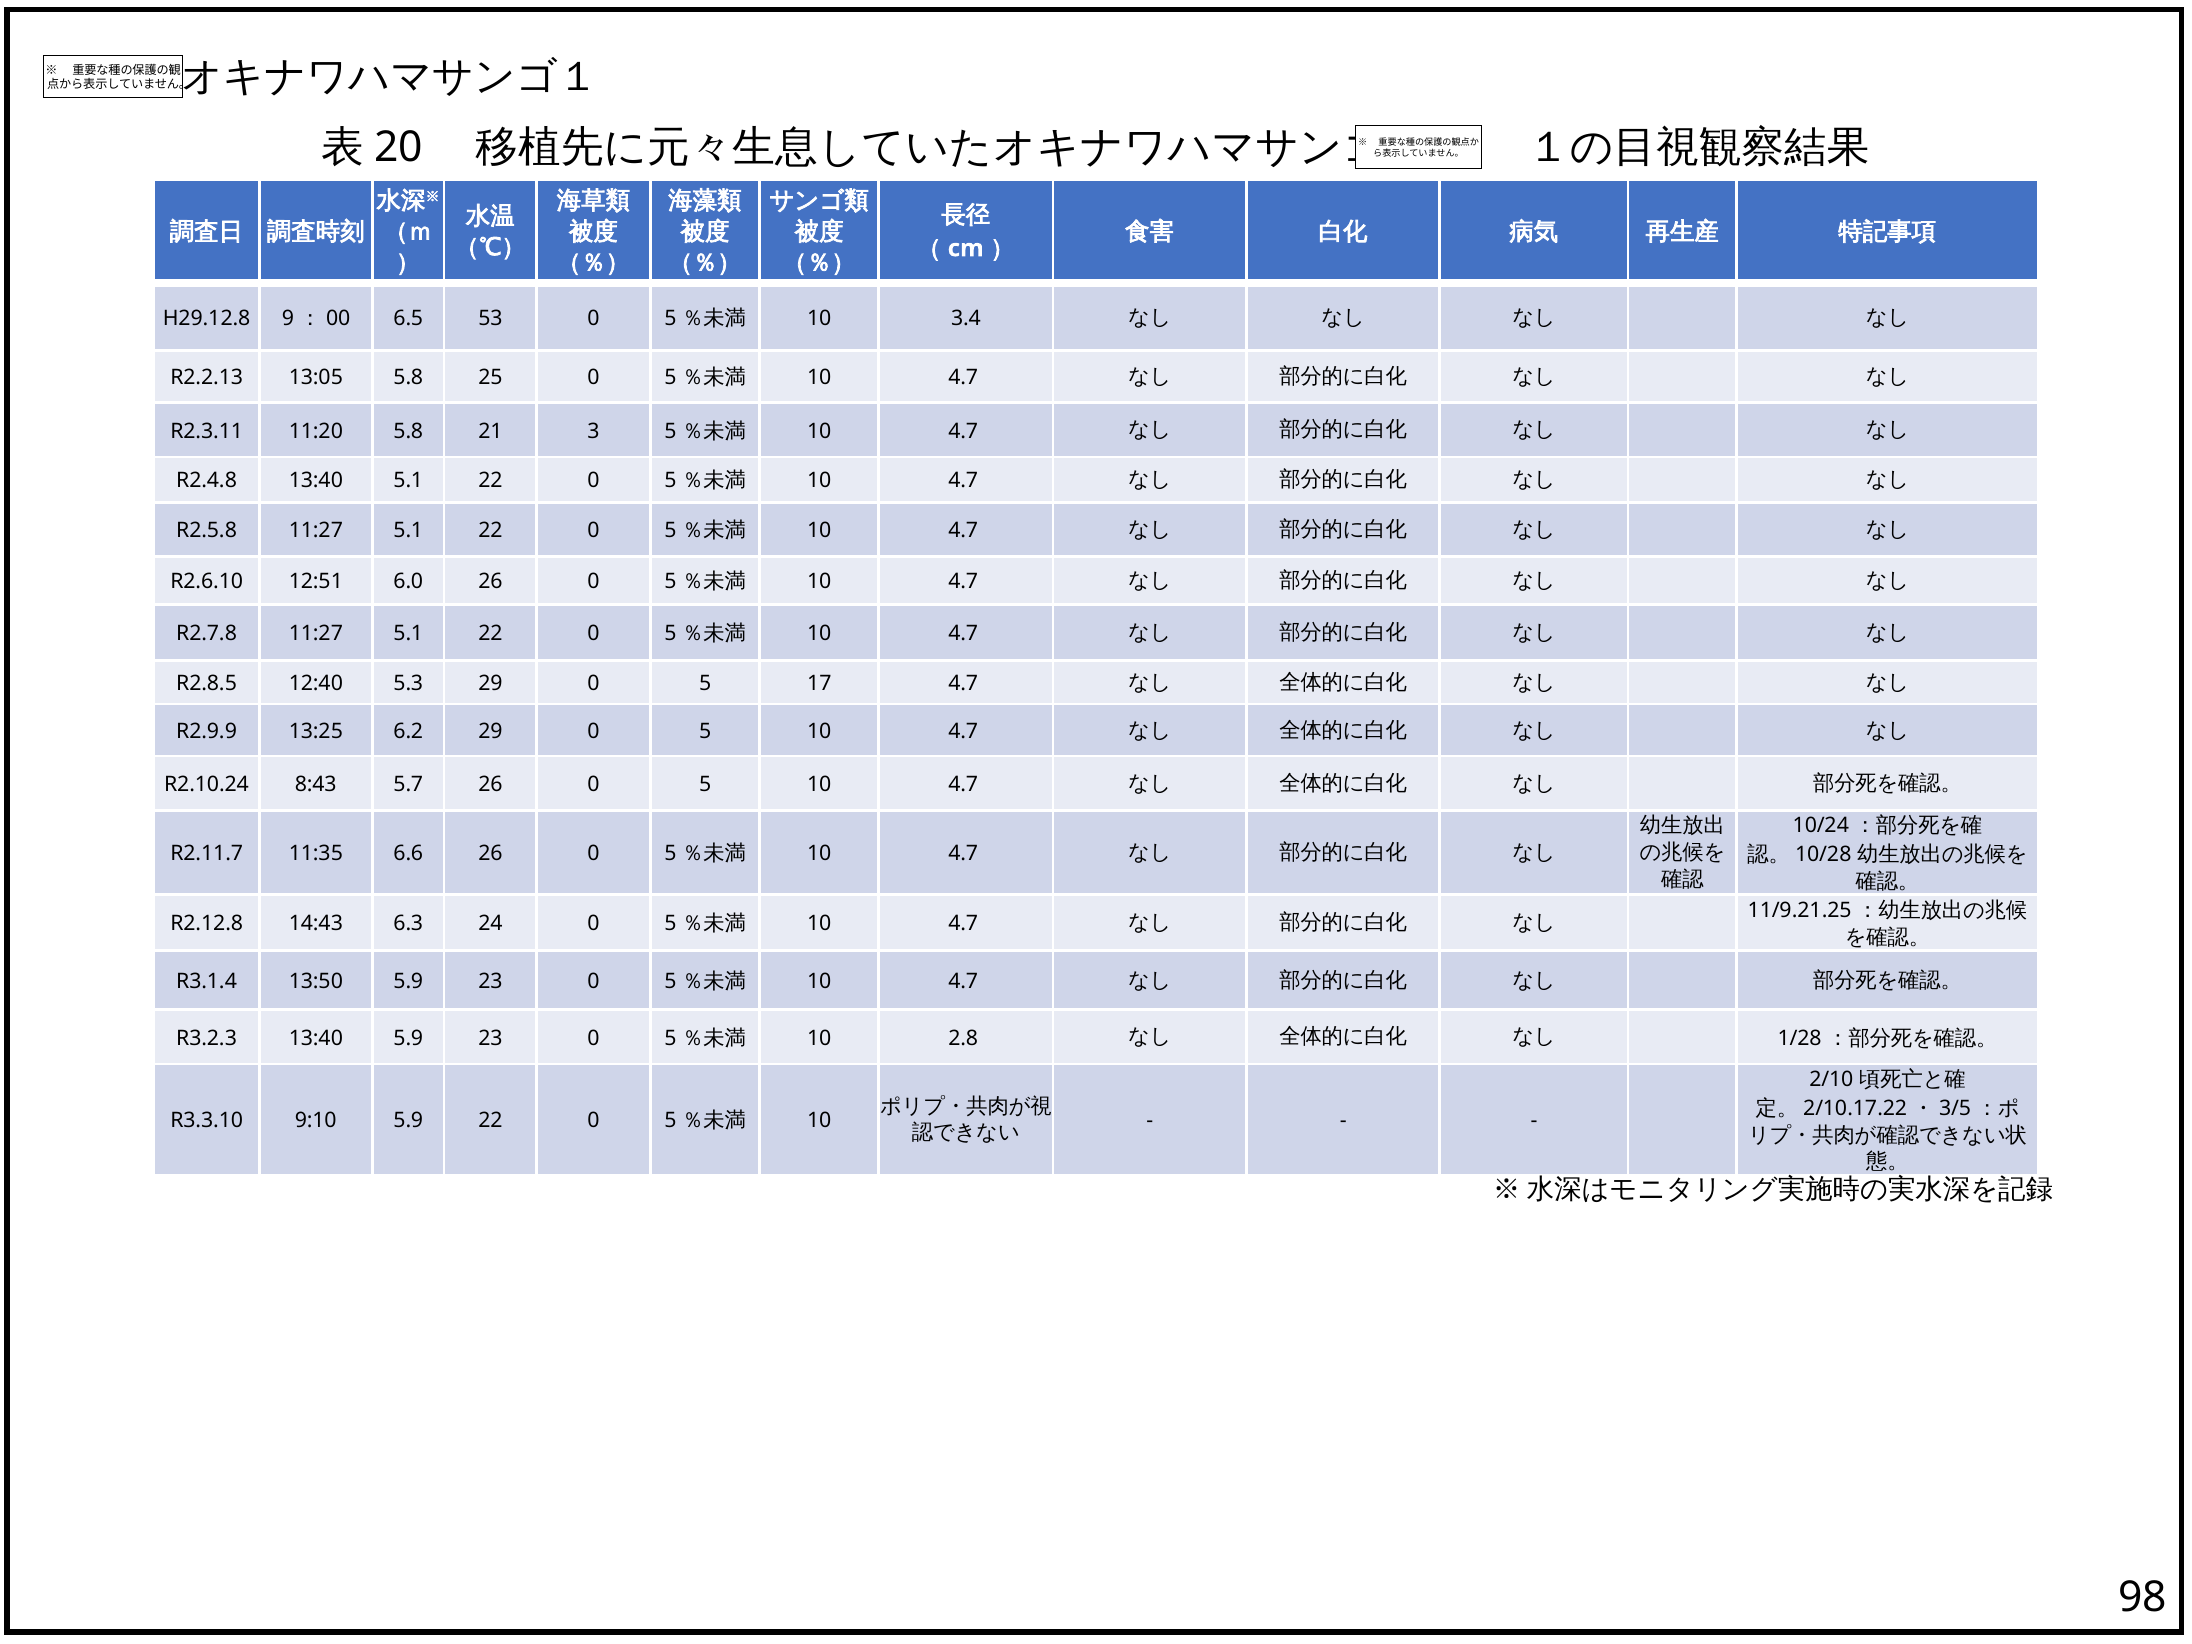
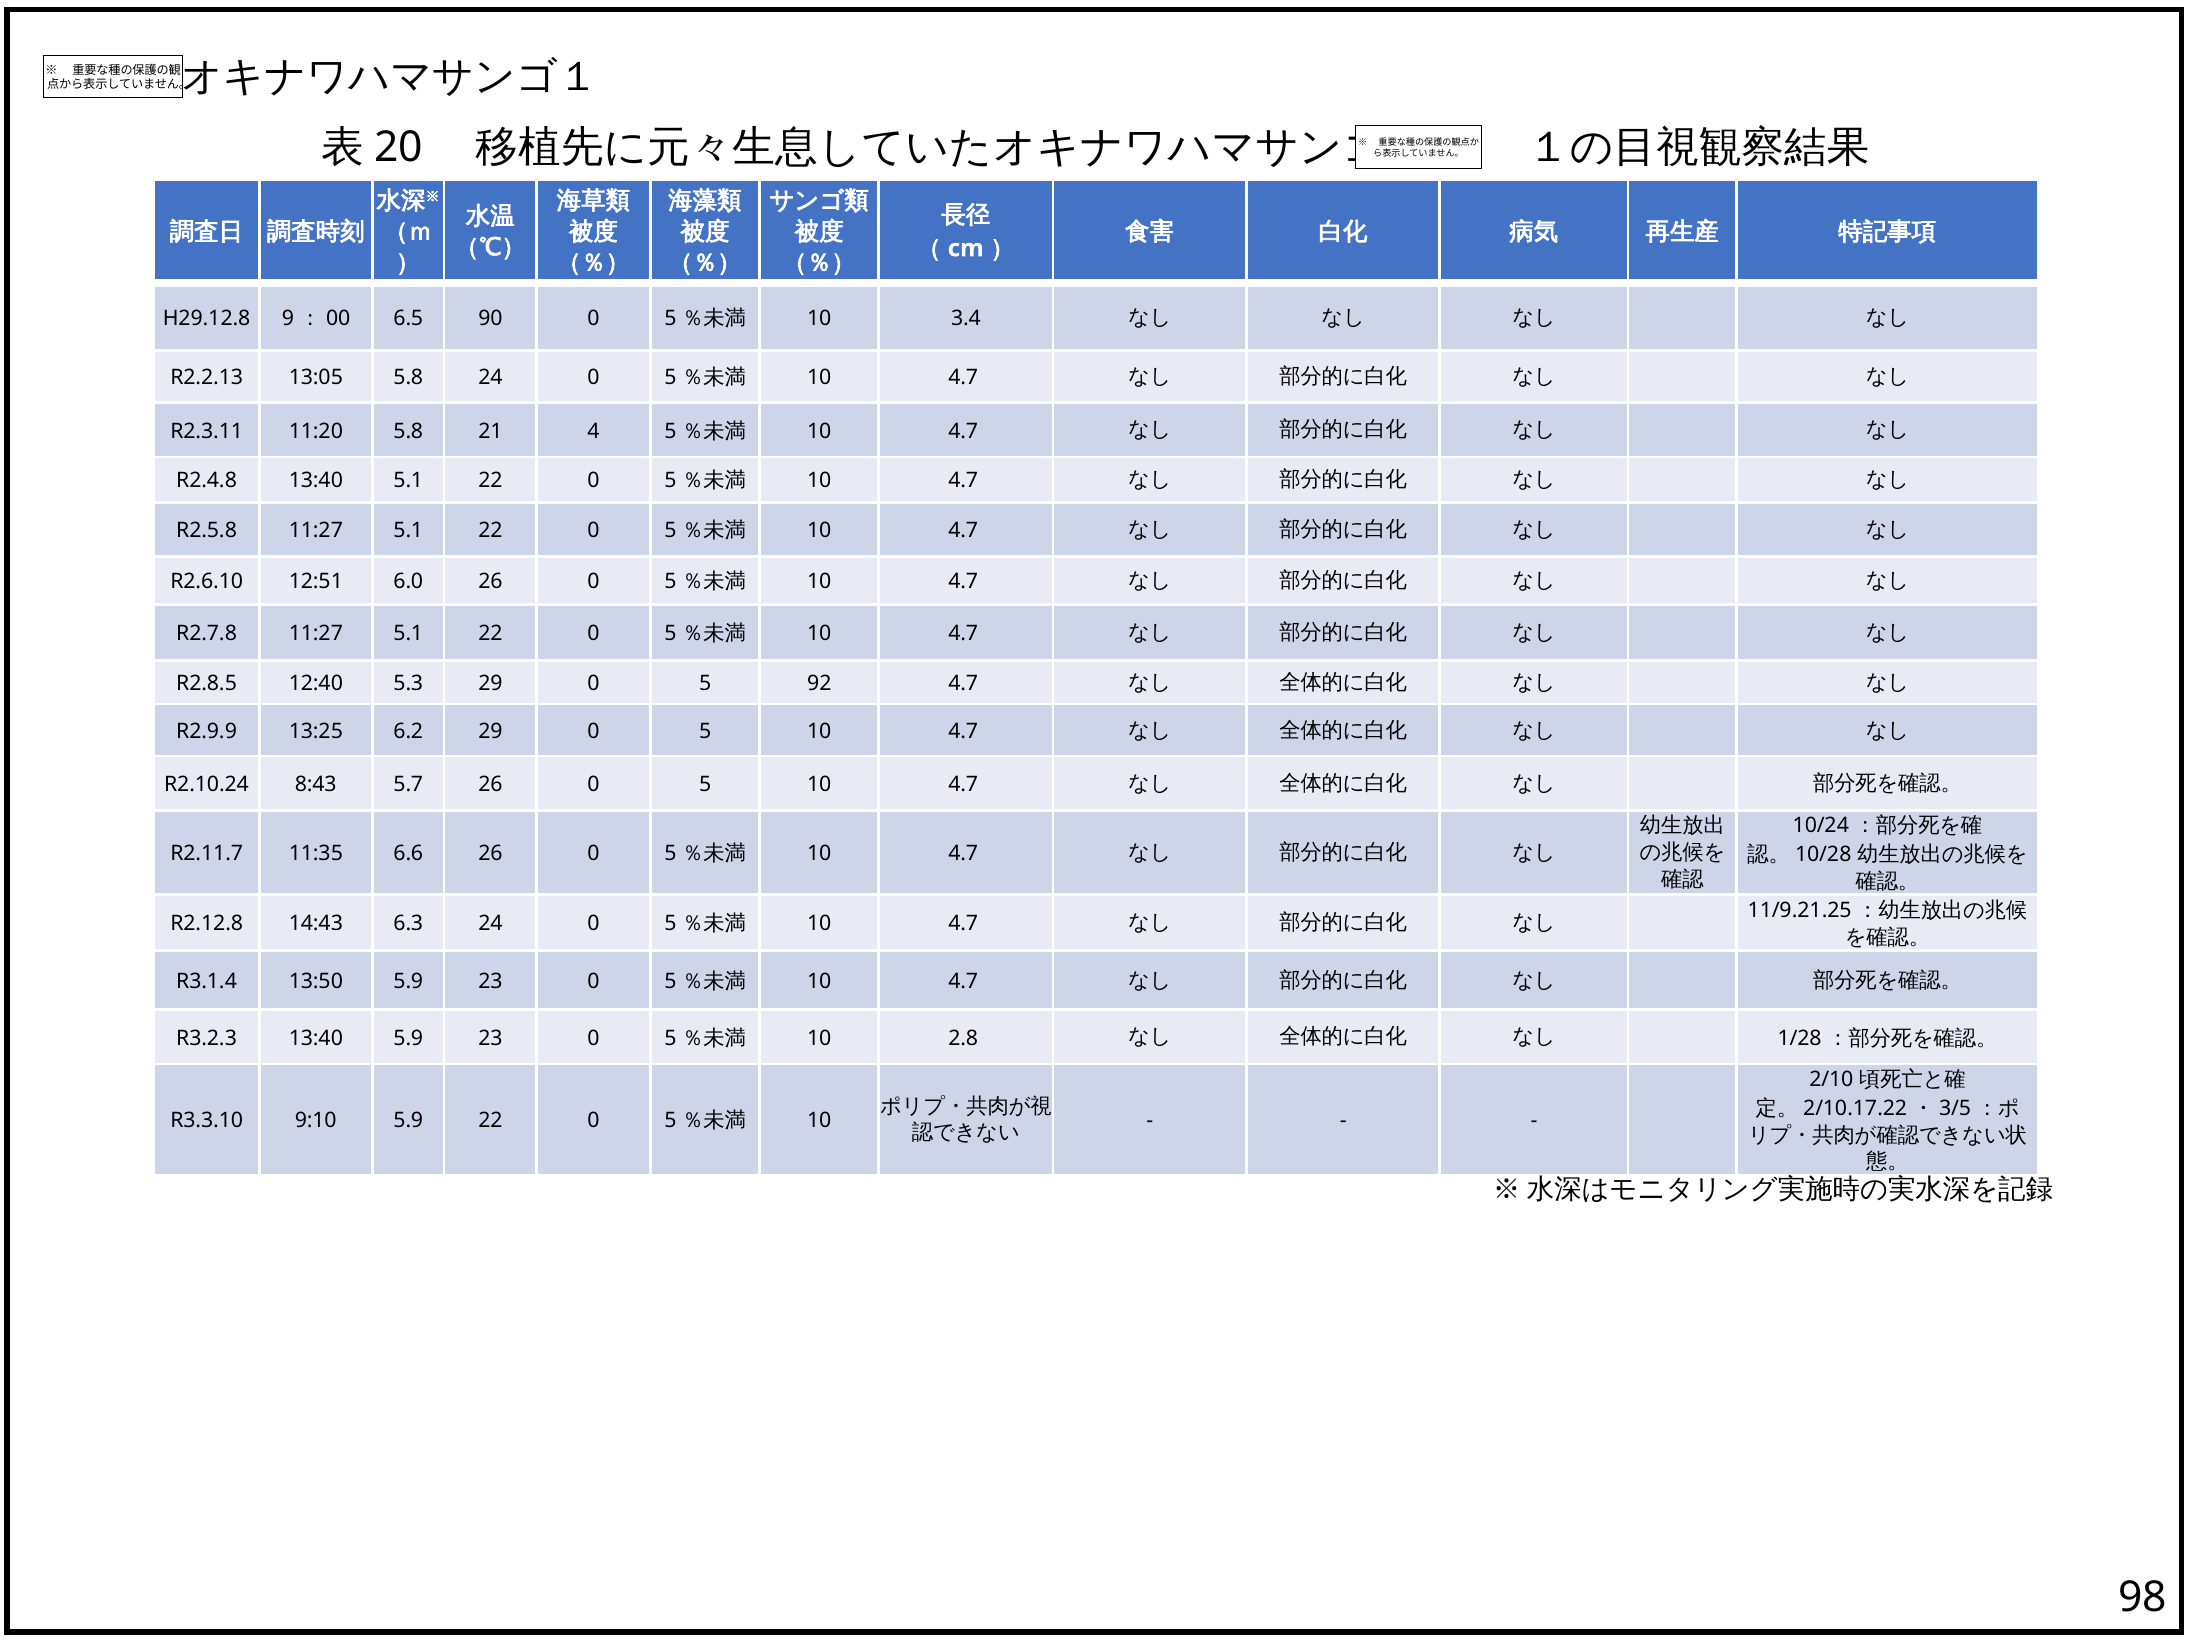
53: 53 -> 90 (490, 318)
5.8 25: 25 -> 24 (490, 378)
3: 3 -> 4 (594, 431)
17: 17 -> 92 (819, 684)
